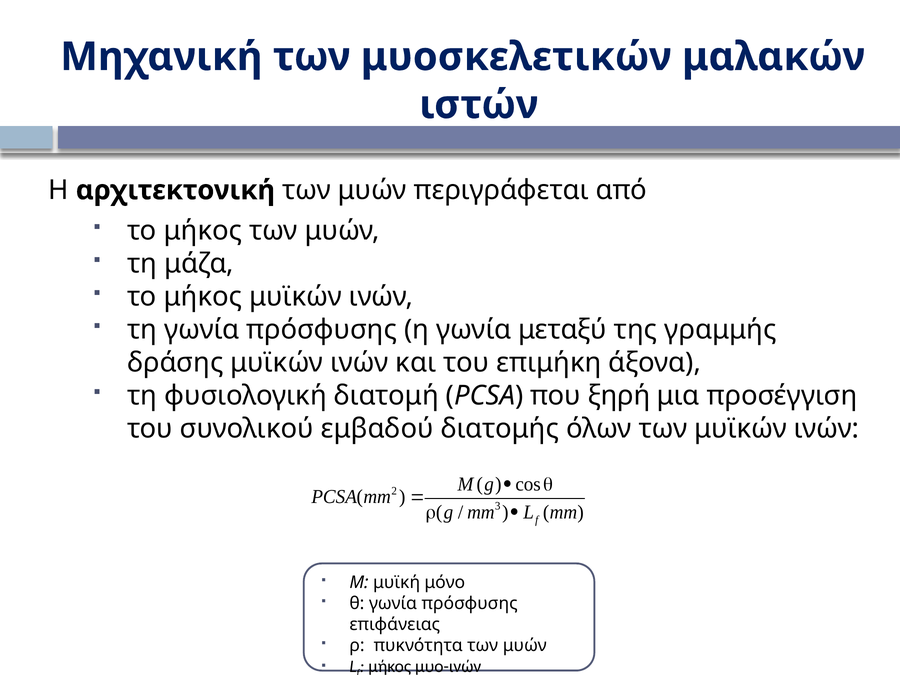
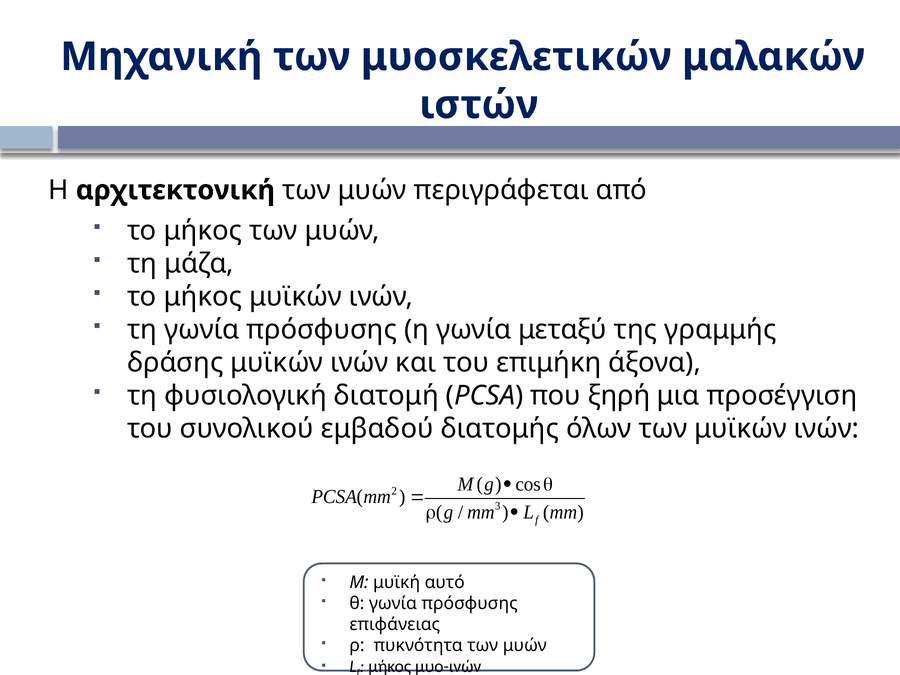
μόνο: μόνο -> αυτό (445, 582)
